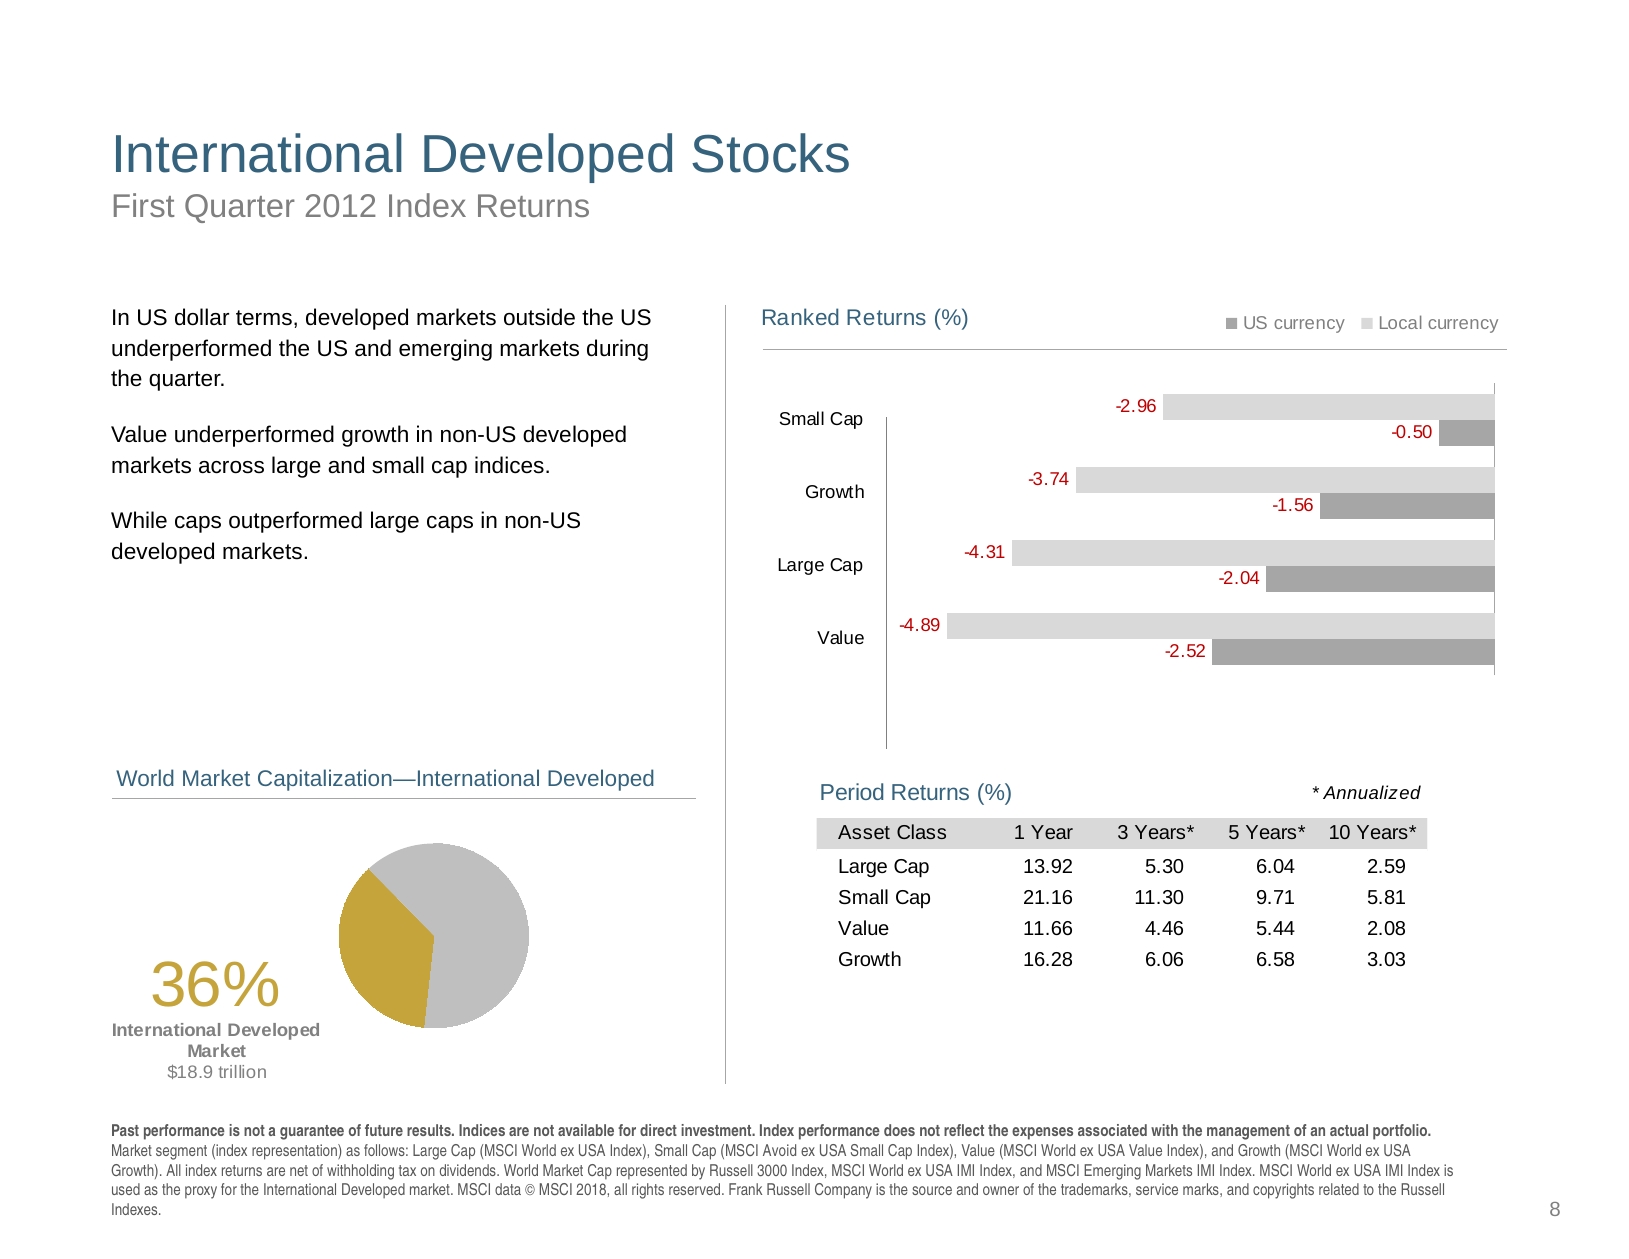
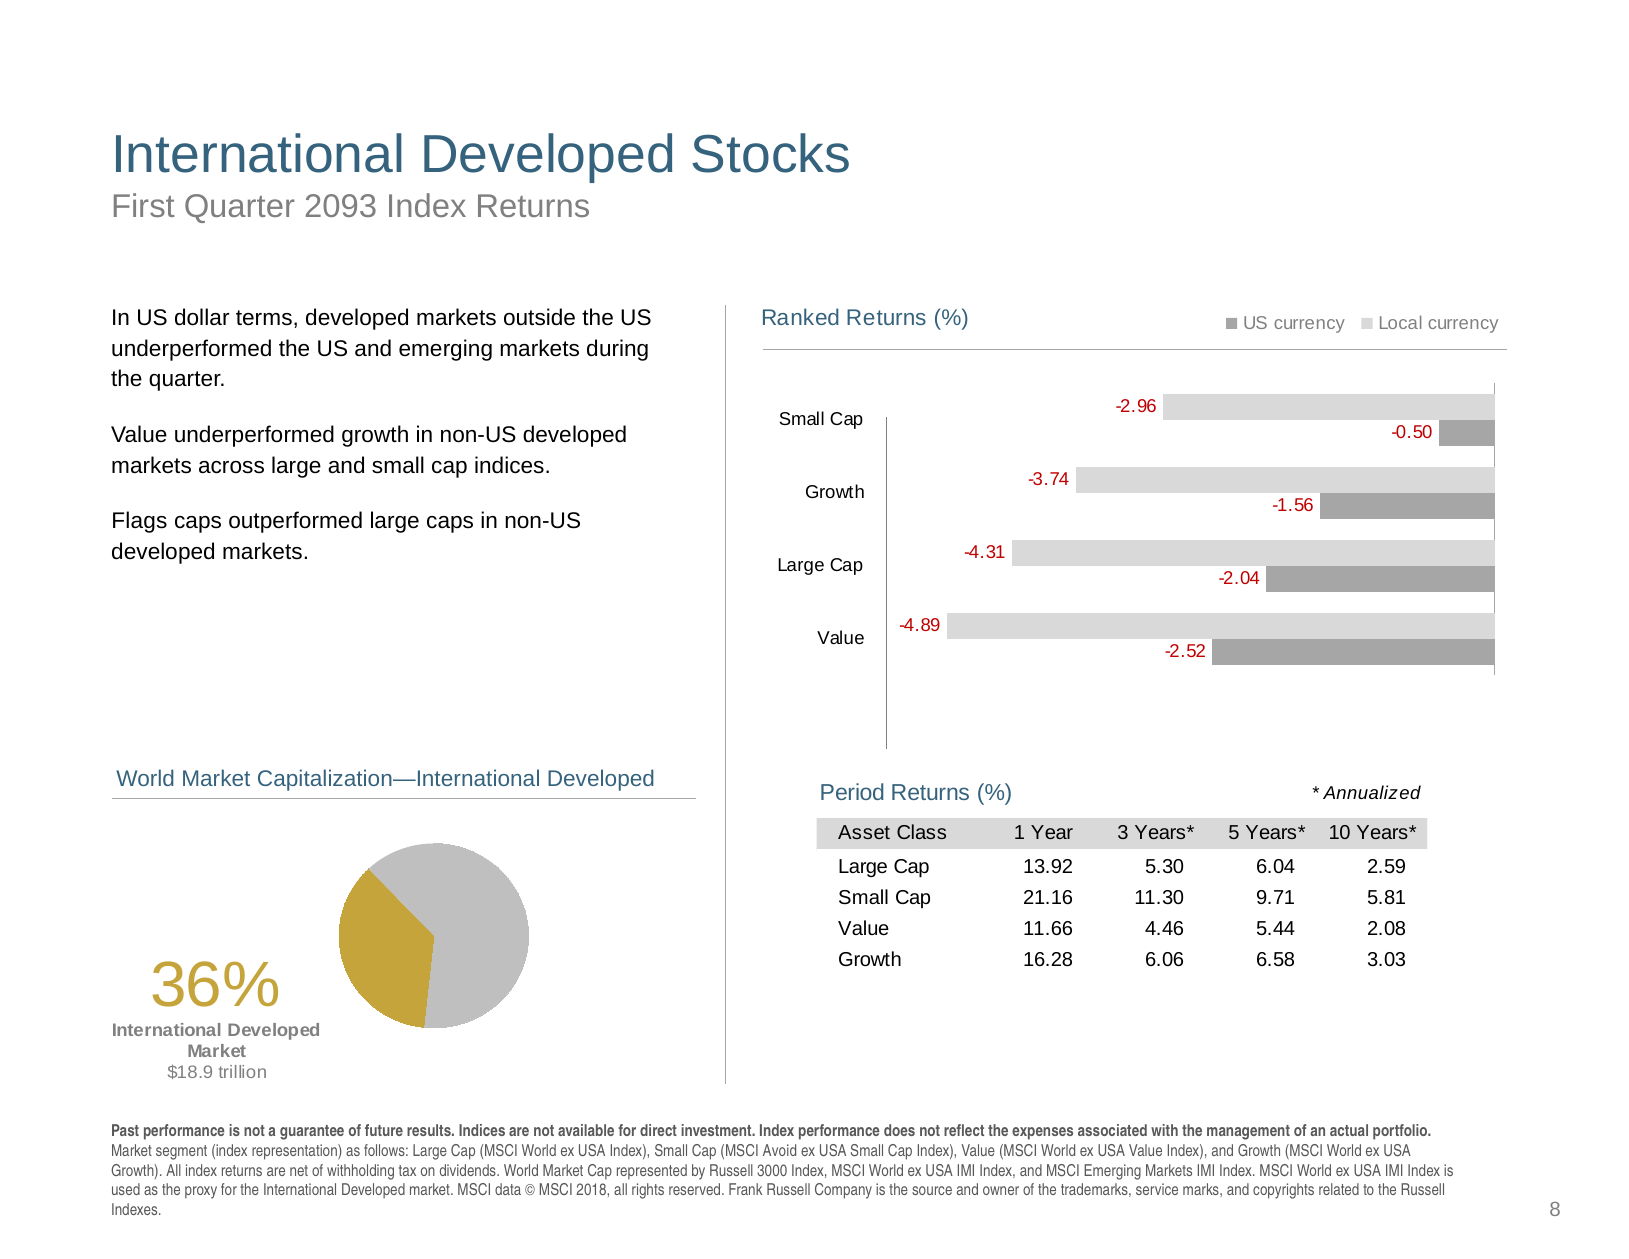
2012: 2012 -> 2093 (341, 207)
While: While -> Flags (139, 521)
